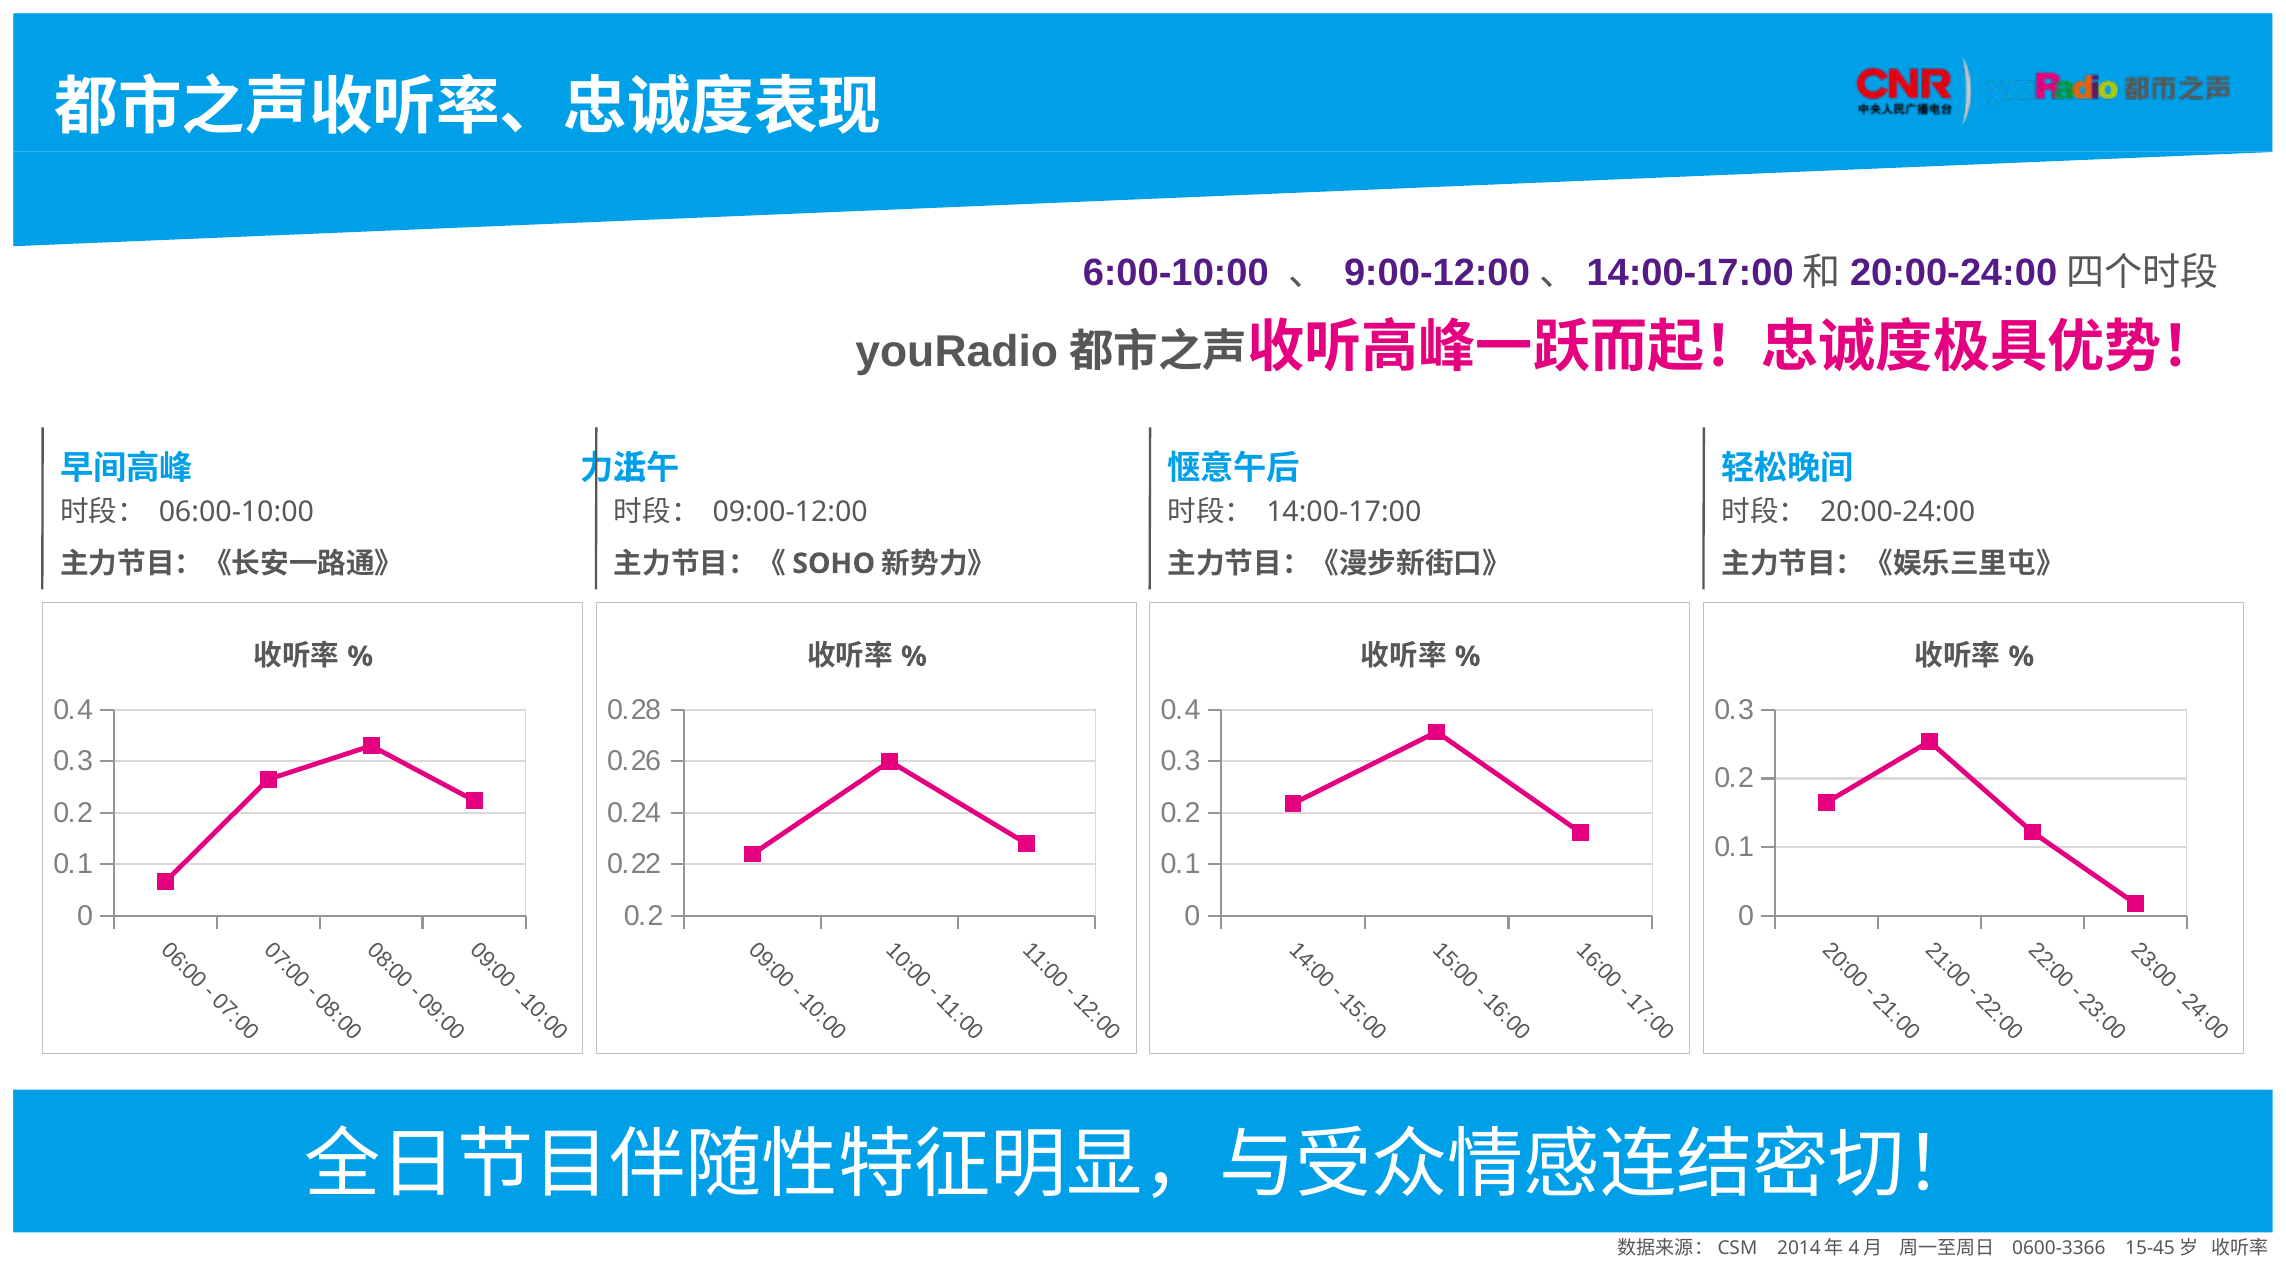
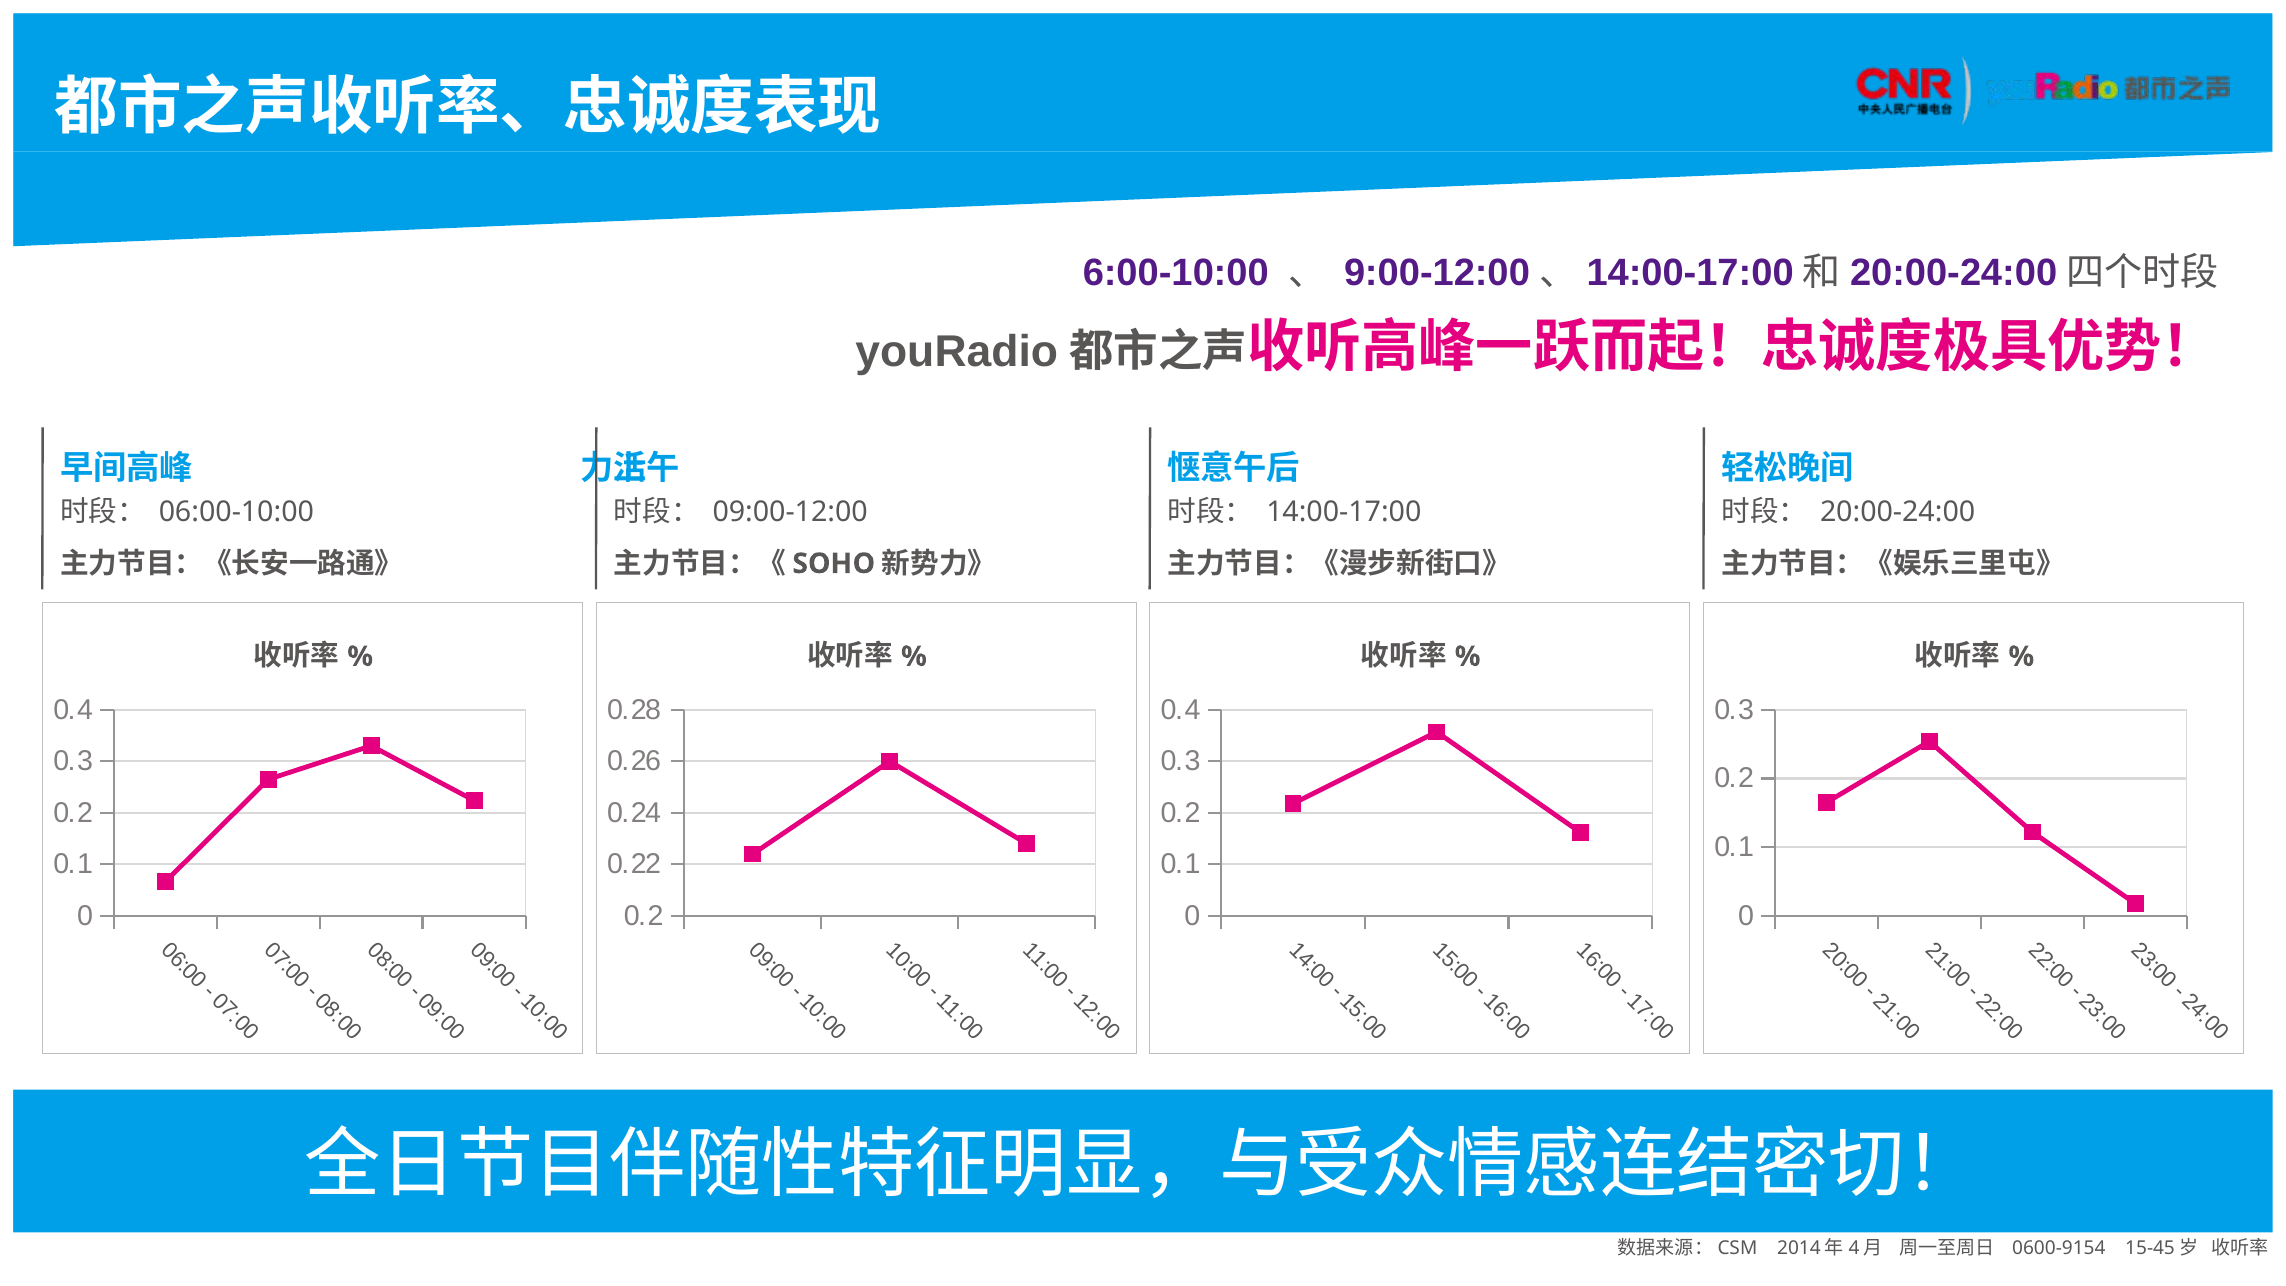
0600-3366: 0600-3366 -> 0600-9154 (2059, 1249)
